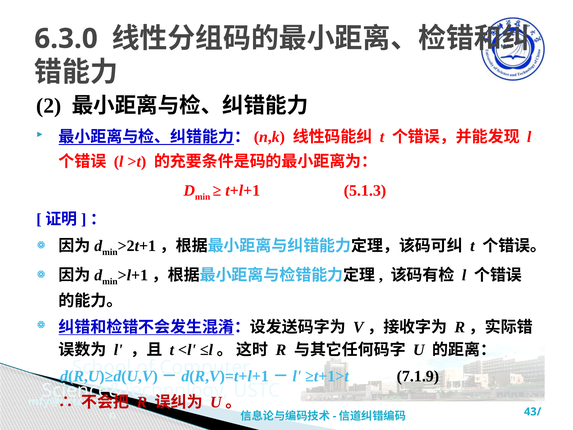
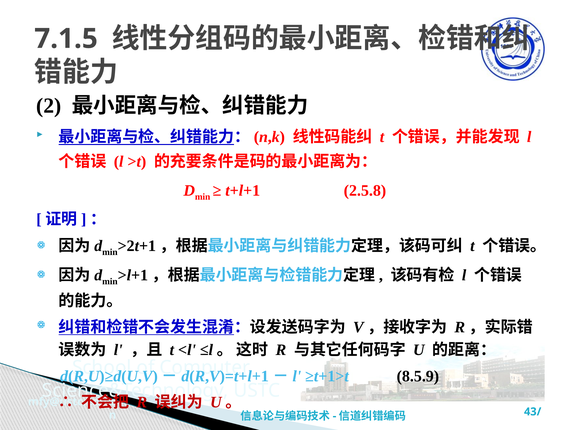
6.3.0: 6.3.0 -> 7.1.5 (66, 39)
5.1.3: 5.1.3 -> 2.5.8 (365, 190)
7.1.9: 7.1.9 -> 8.5.9 (418, 376)
